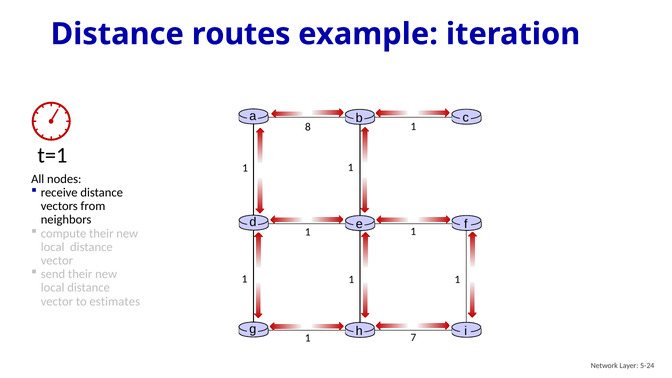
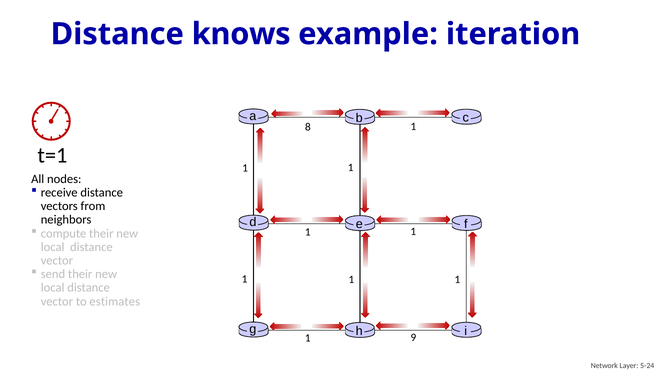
routes: routes -> knows (241, 34)
7: 7 -> 9 (413, 338)
